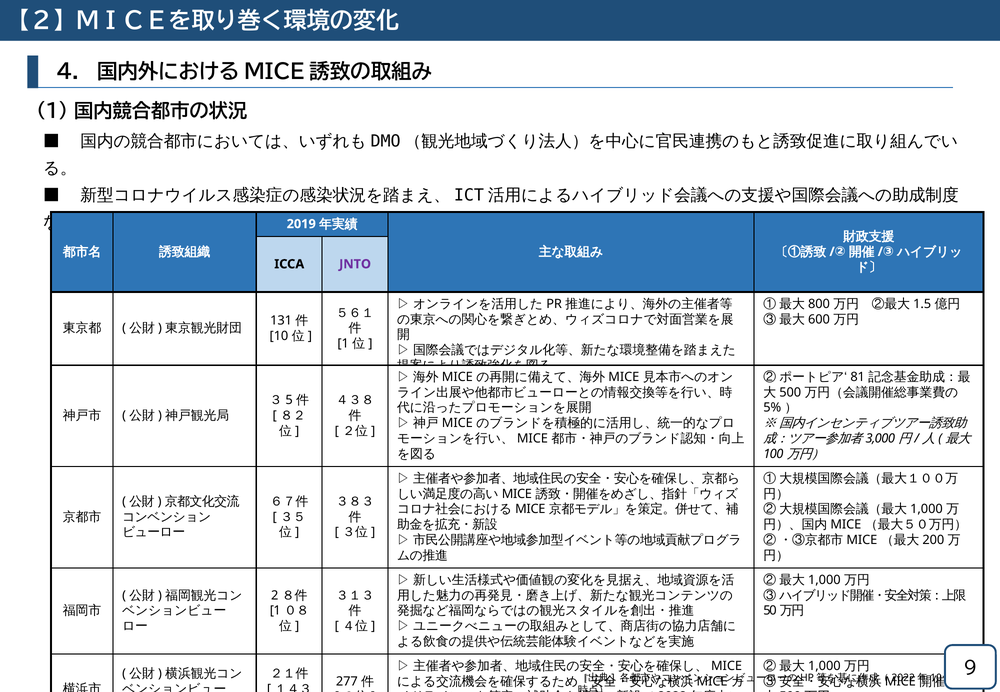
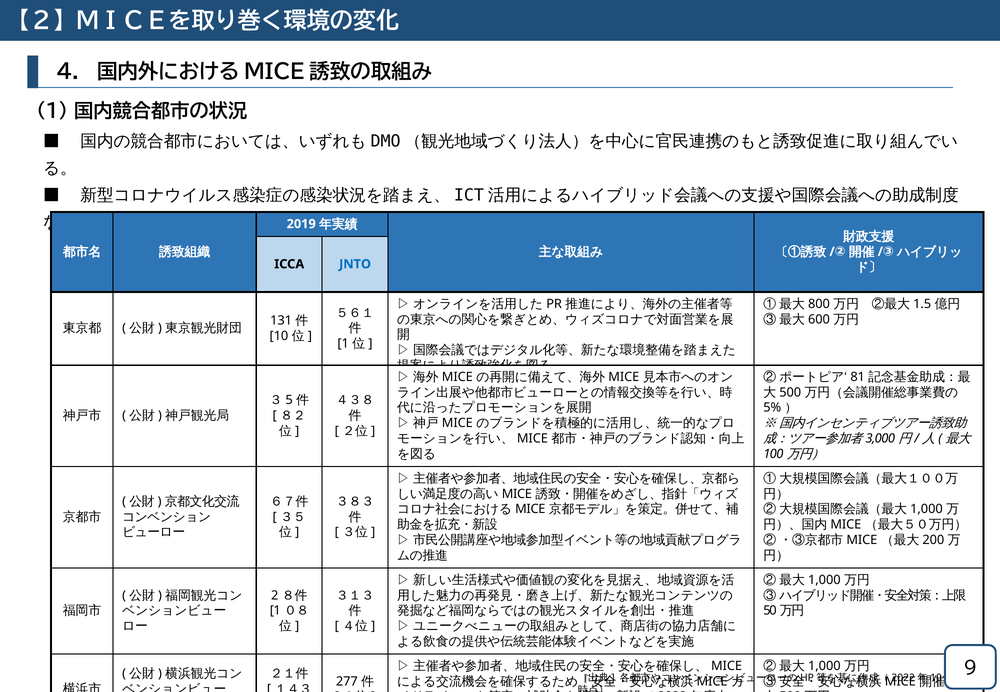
JNTO colour: purple -> blue (355, 264)
